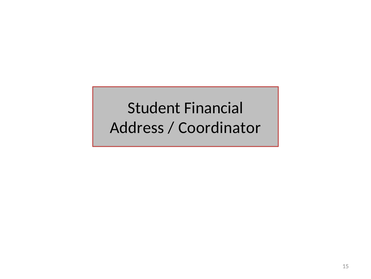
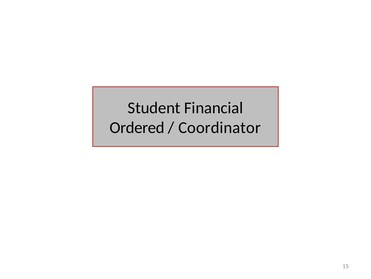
Address: Address -> Ordered (137, 127)
